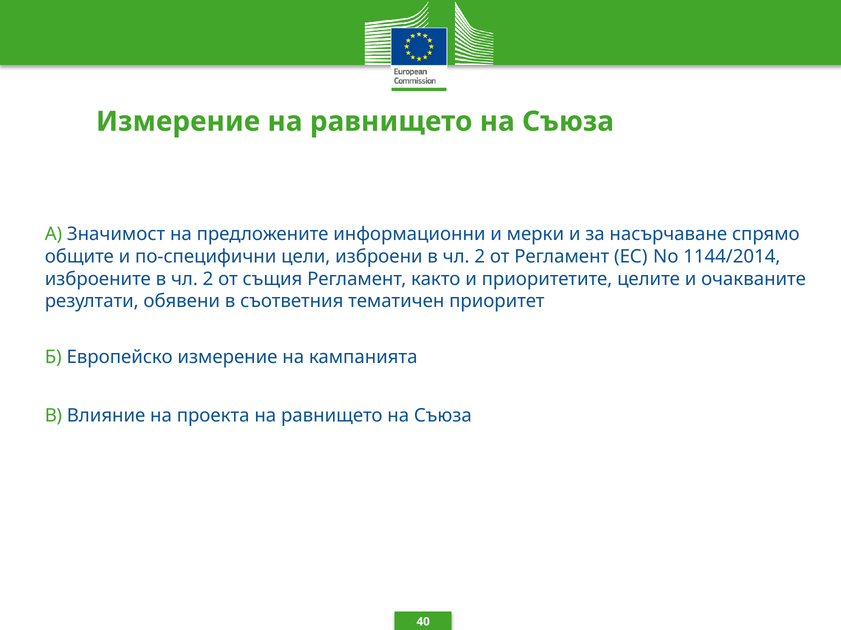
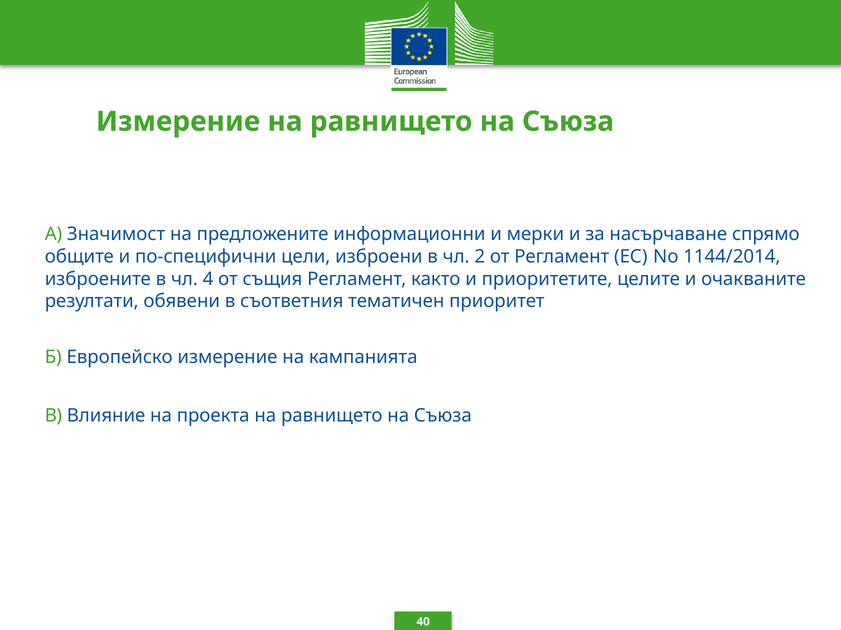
изброените в чл 2: 2 -> 4 (208, 279)
